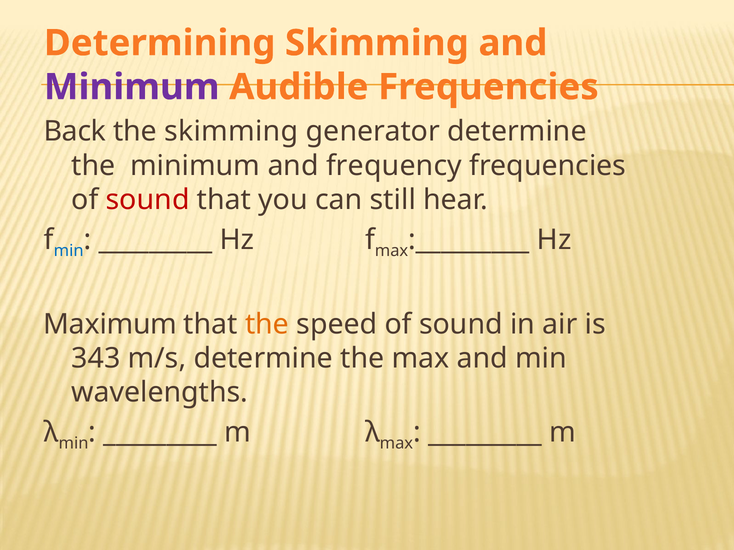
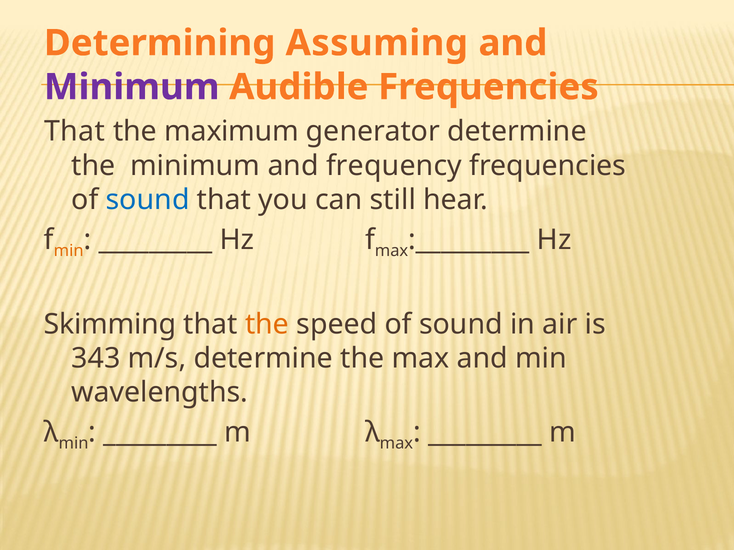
Determining Skimming: Skimming -> Assuming (377, 43)
Back: Back -> That (75, 132)
the skimming: skimming -> maximum (232, 132)
sound colour: red -> blue (148, 200)
min colour: blue -> orange (69, 251)
Maximum: Maximum -> Skimming (110, 324)
